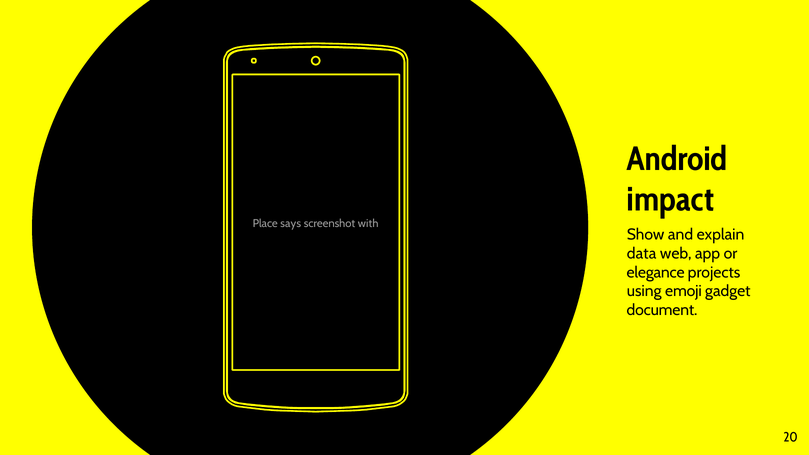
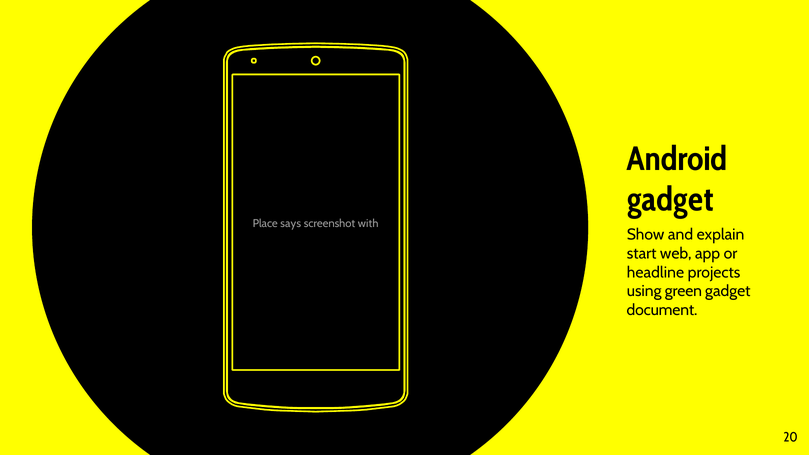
impact: impact -> gadget (670, 200)
data: data -> start (642, 254)
elegance: elegance -> headline (655, 272)
emoji: emoji -> green (683, 291)
